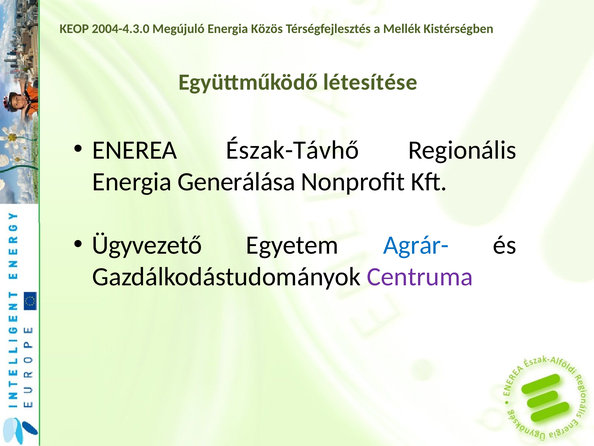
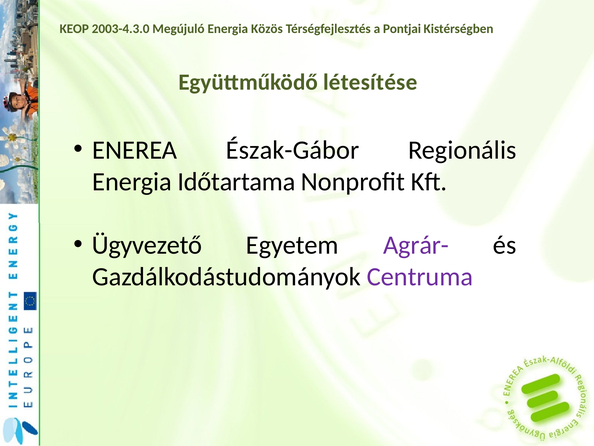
2004-4.3.0: 2004-4.3.0 -> 2003-4.3.0 (121, 29)
Mellék: Mellék -> Pontjai (402, 29)
Észak-Távhő: Észak-Távhő -> Észak-Gábor (293, 150)
Generálása: Generálása -> Időtartama (236, 182)
Agrár- colour: blue -> purple (416, 245)
